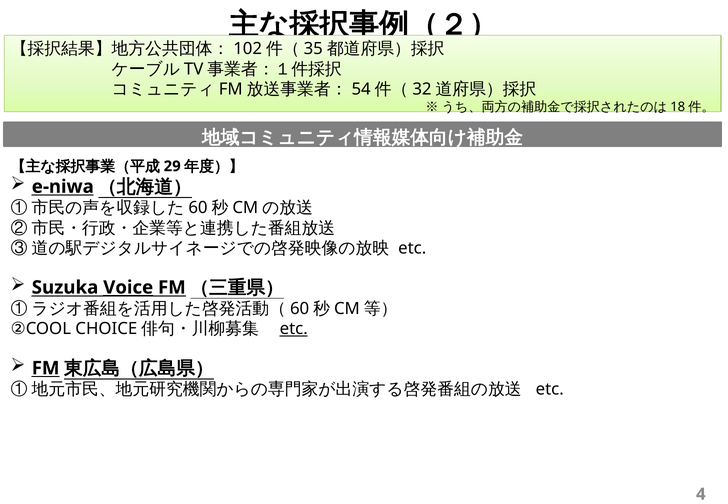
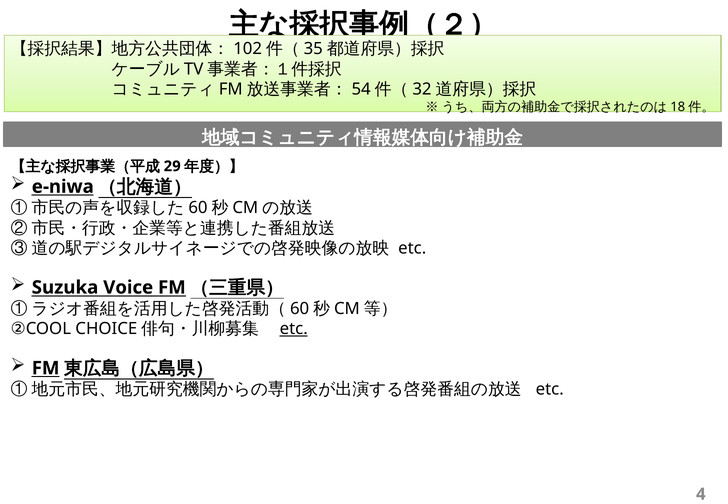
Voice underline: present -> none (128, 288)
